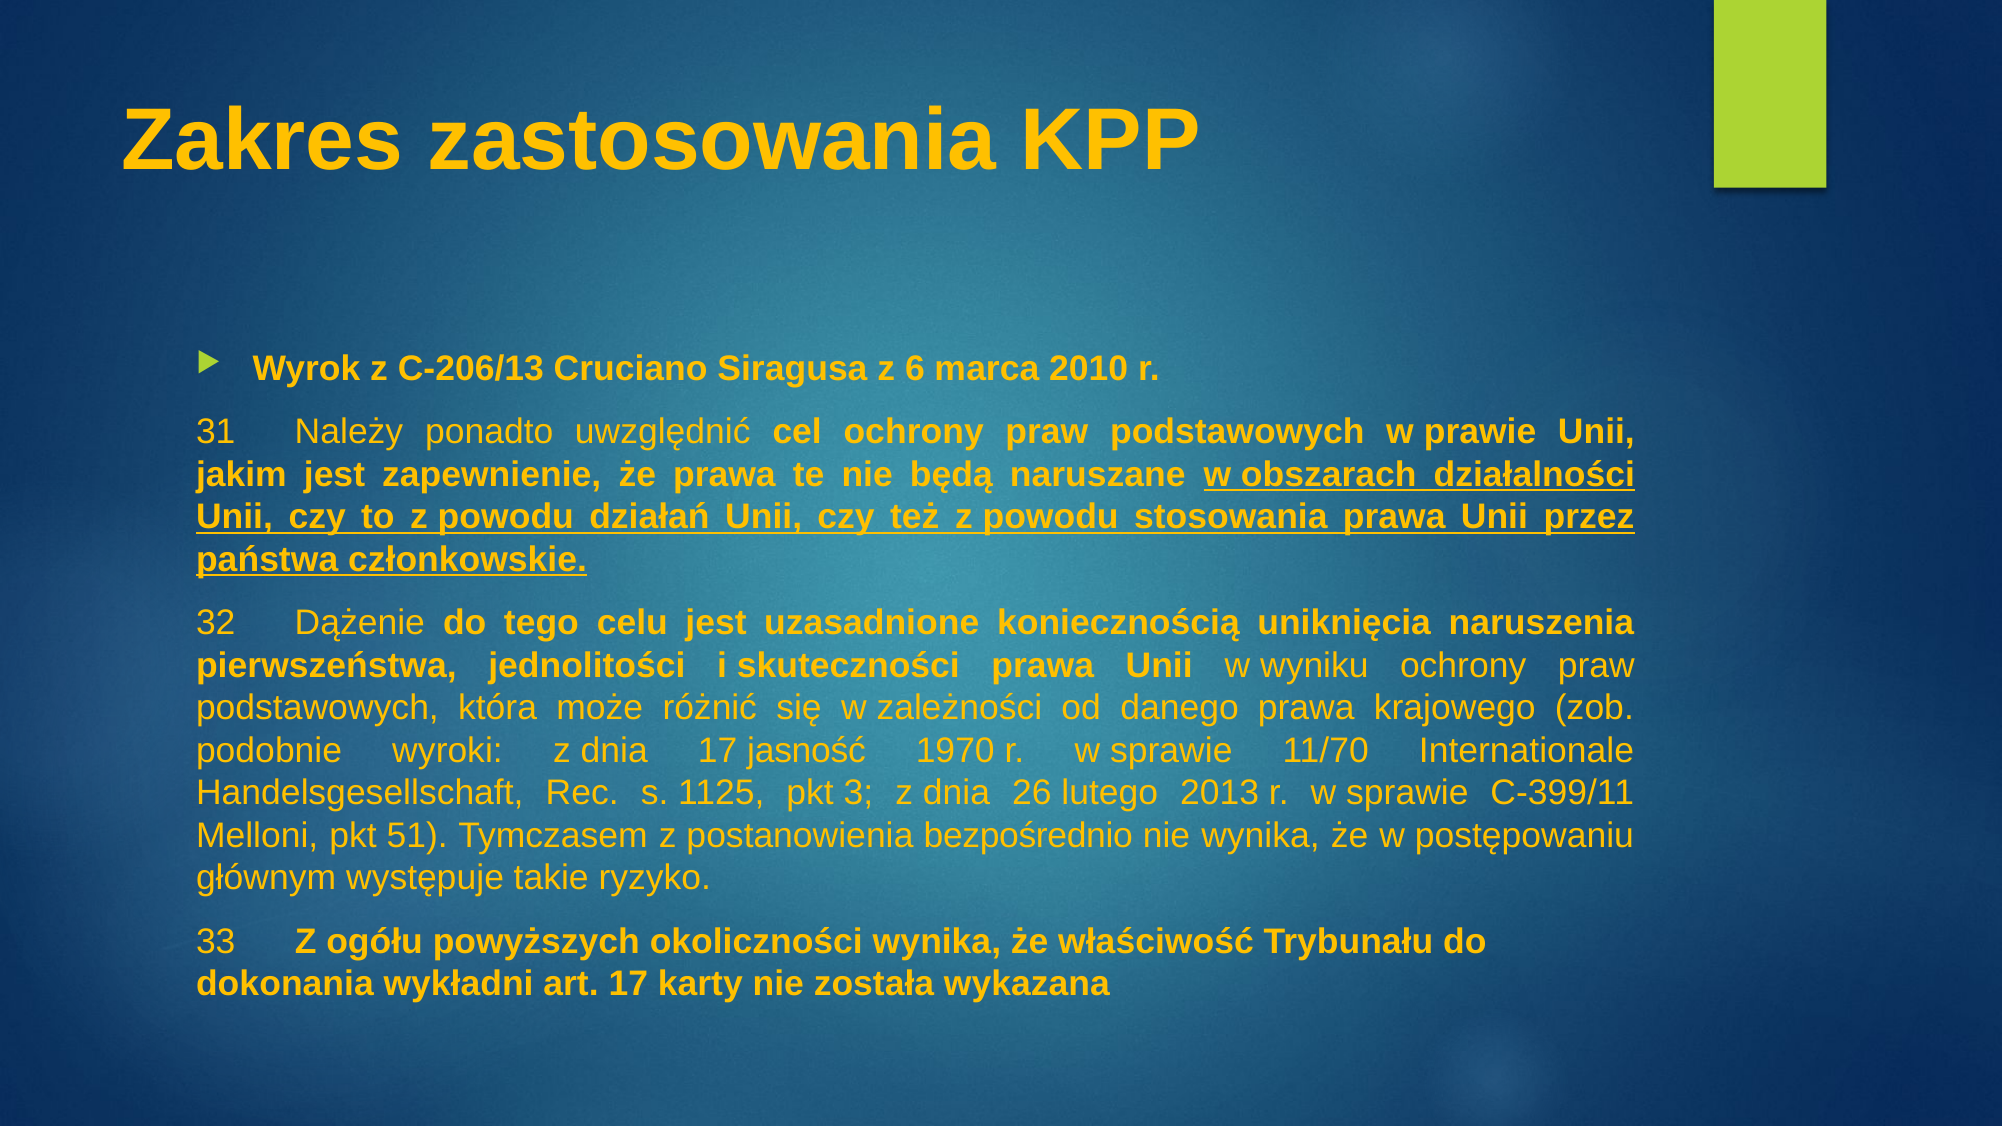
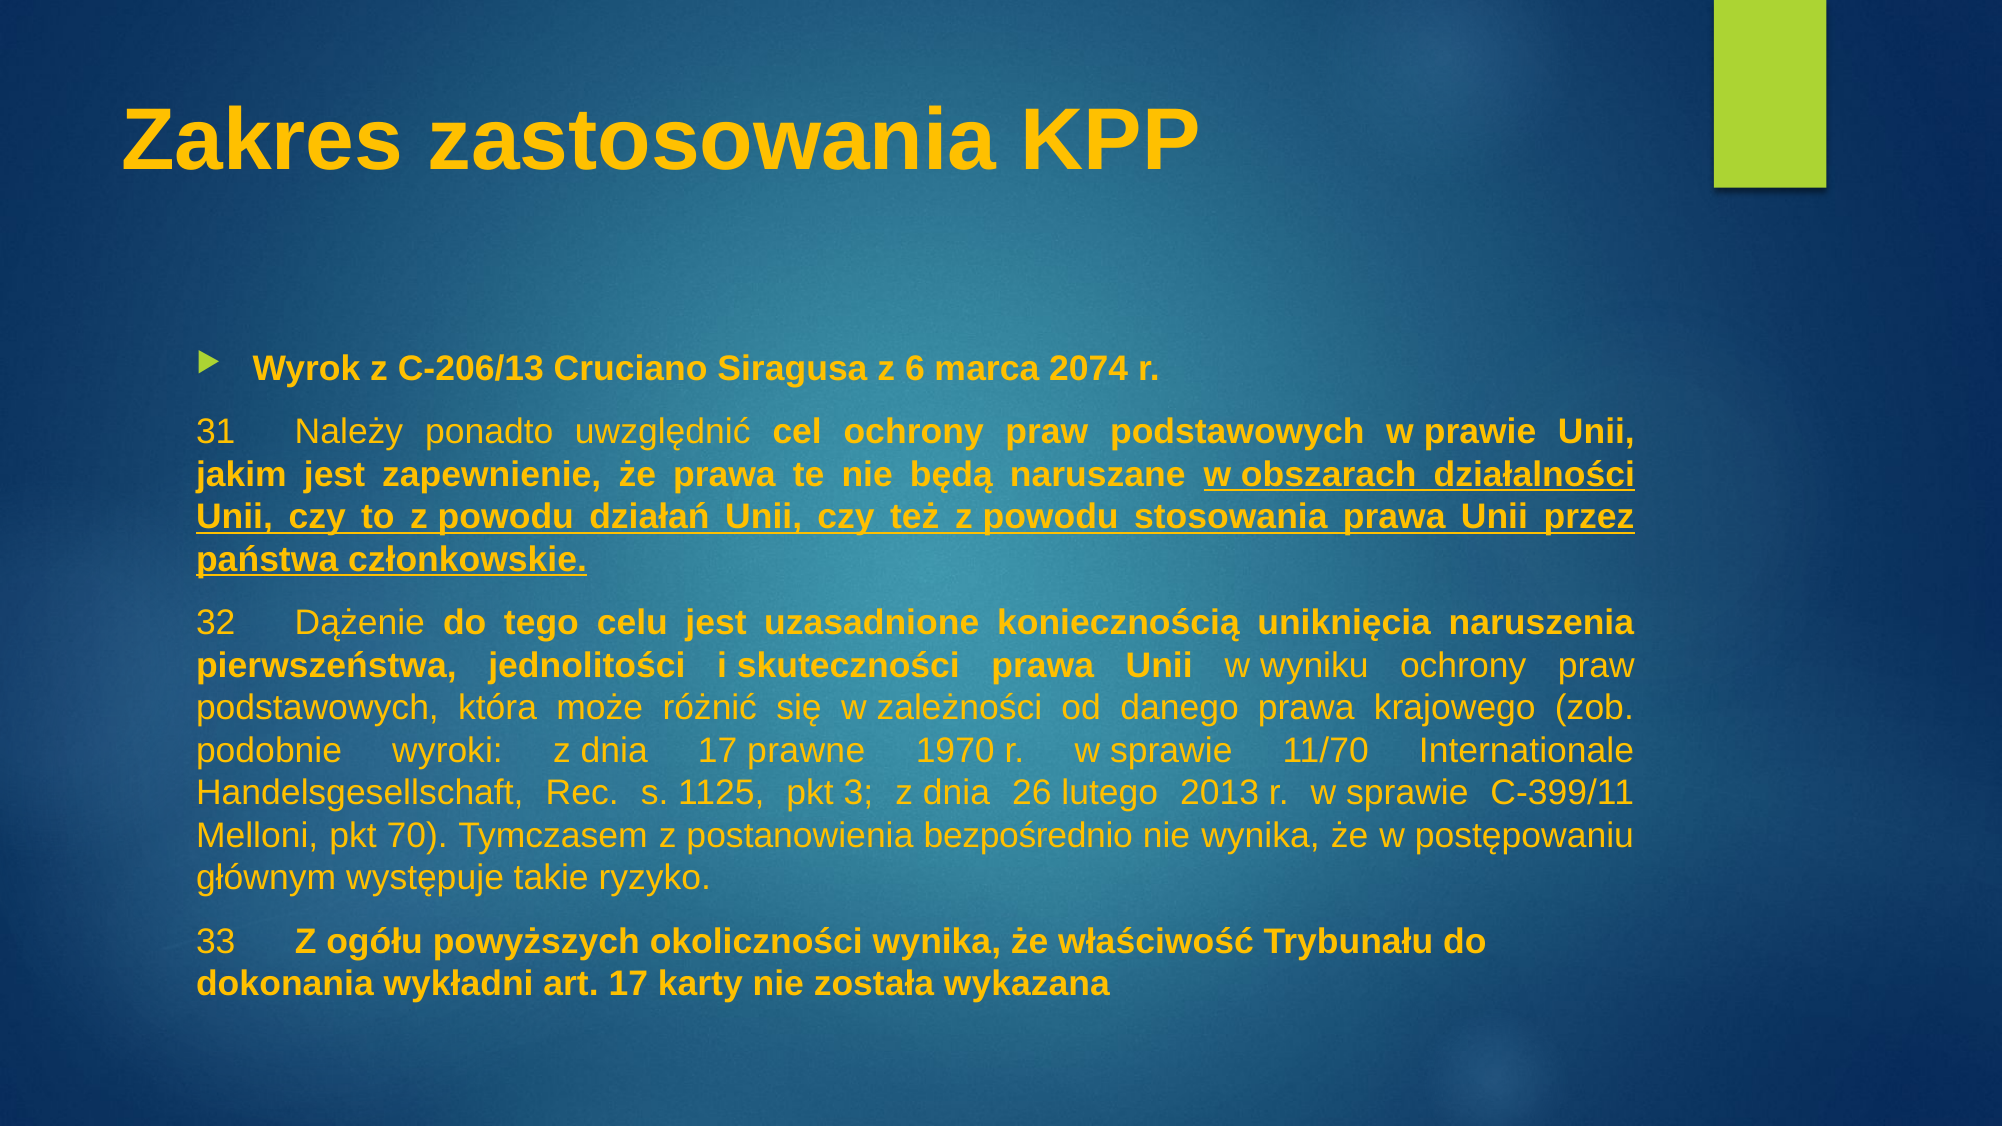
2010: 2010 -> 2074 (1089, 368)
jasność: jasność -> prawne (806, 751)
51: 51 -> 70 (417, 836)
